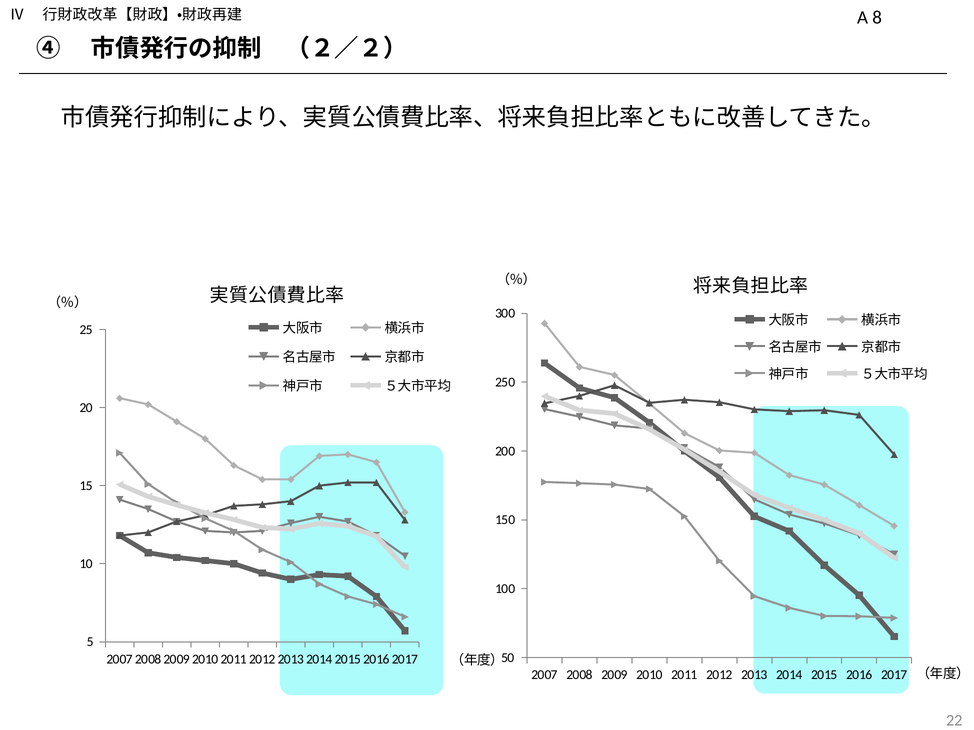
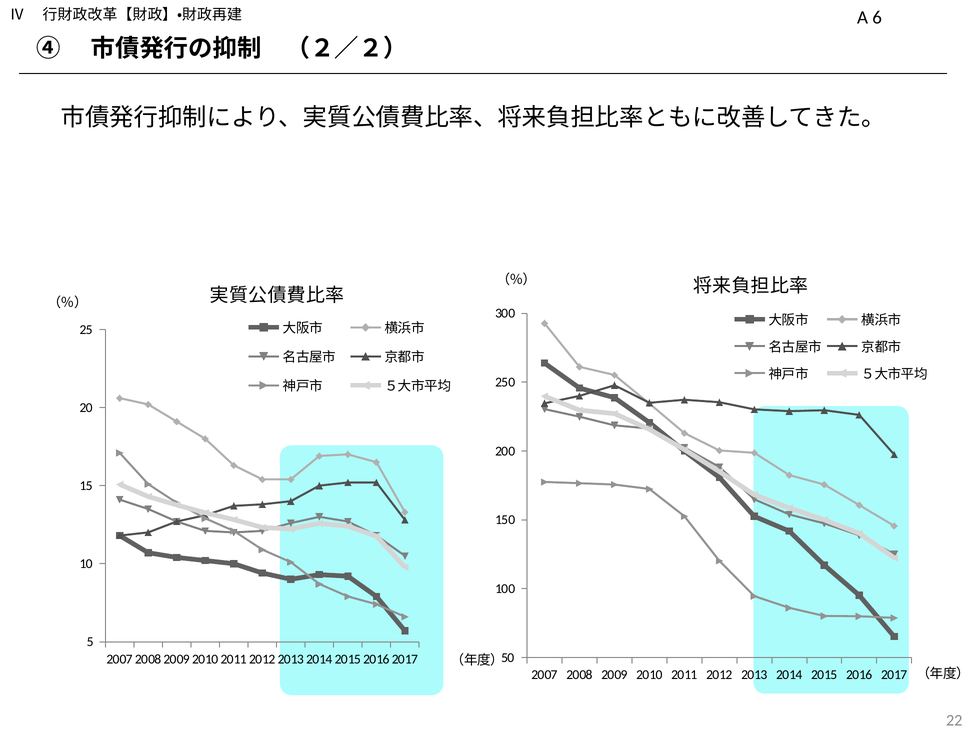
8: 8 -> 6 (877, 17)
